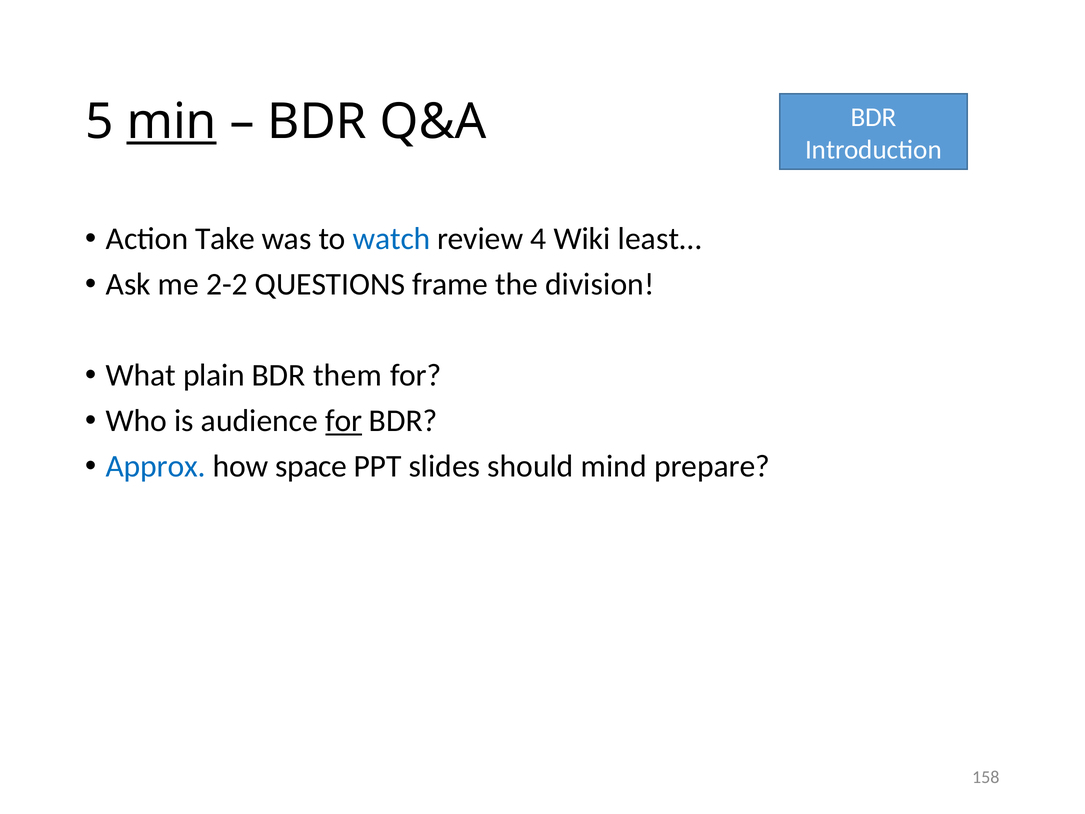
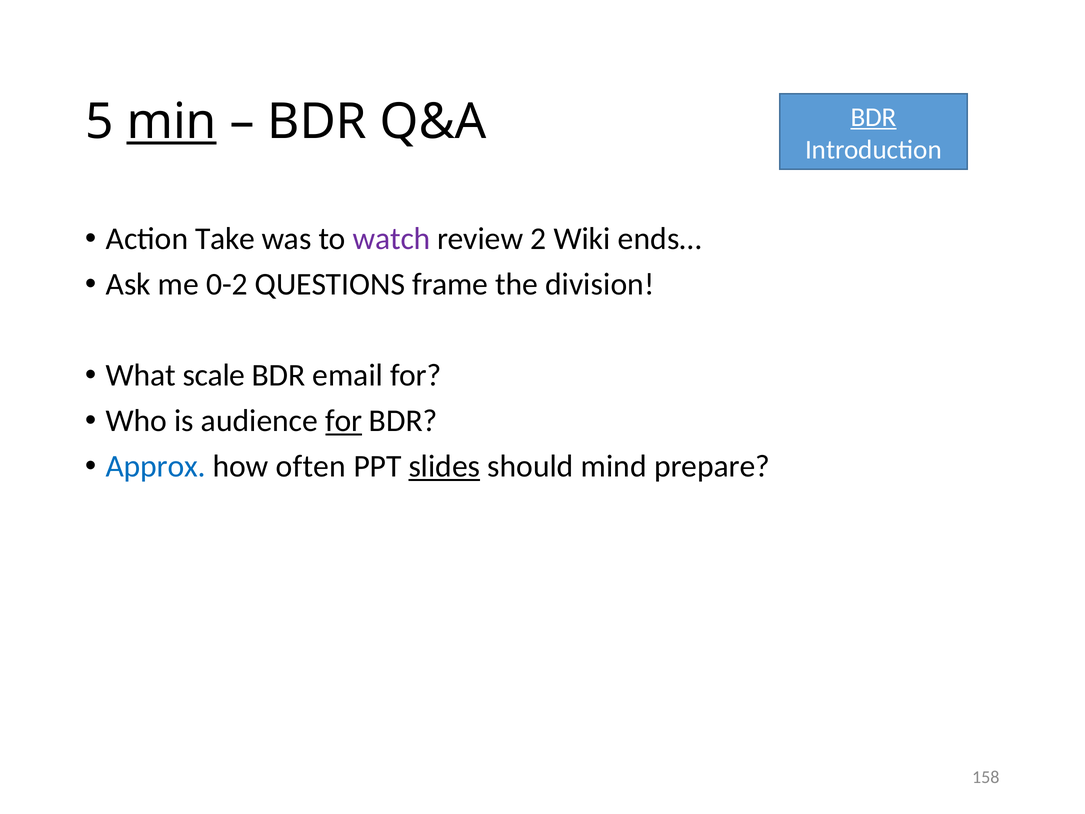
BDR underline: none -> present (874, 117)
watch colour: blue -> purple (392, 239)
4: 4 -> 2 (538, 239)
least…: least… -> ends… (660, 239)
2-2: 2-2 -> 0-2 (227, 284)
plain: plain -> scale (214, 375)
them: them -> email (348, 375)
space: space -> often (311, 466)
slides underline: none -> present (444, 466)
